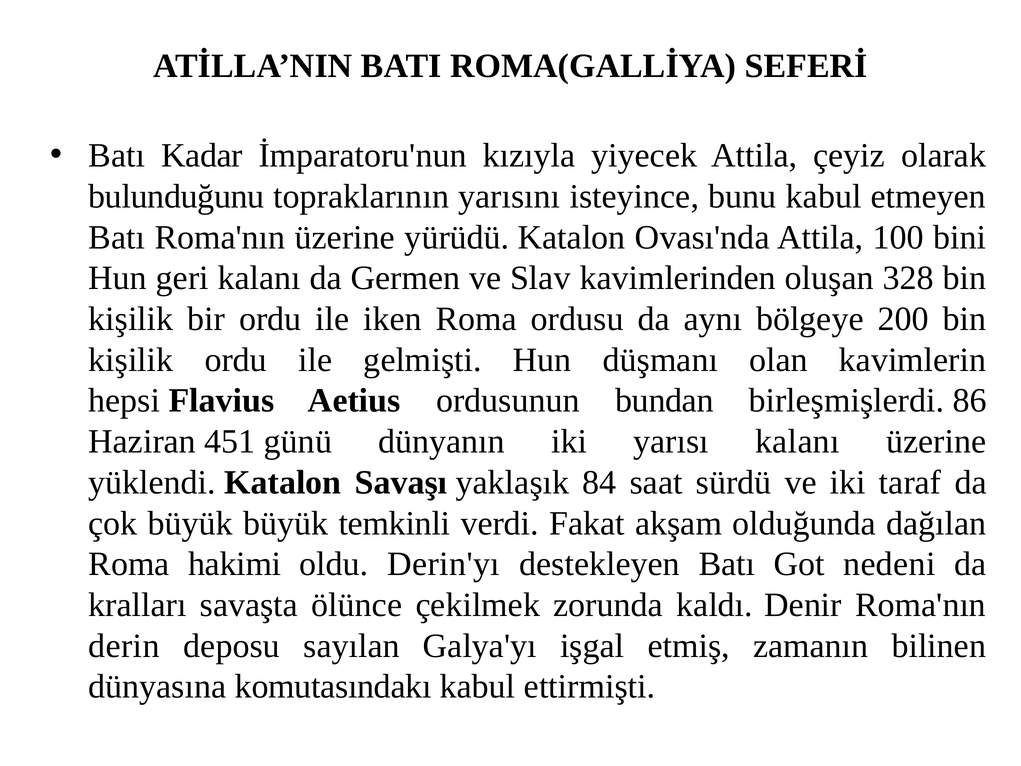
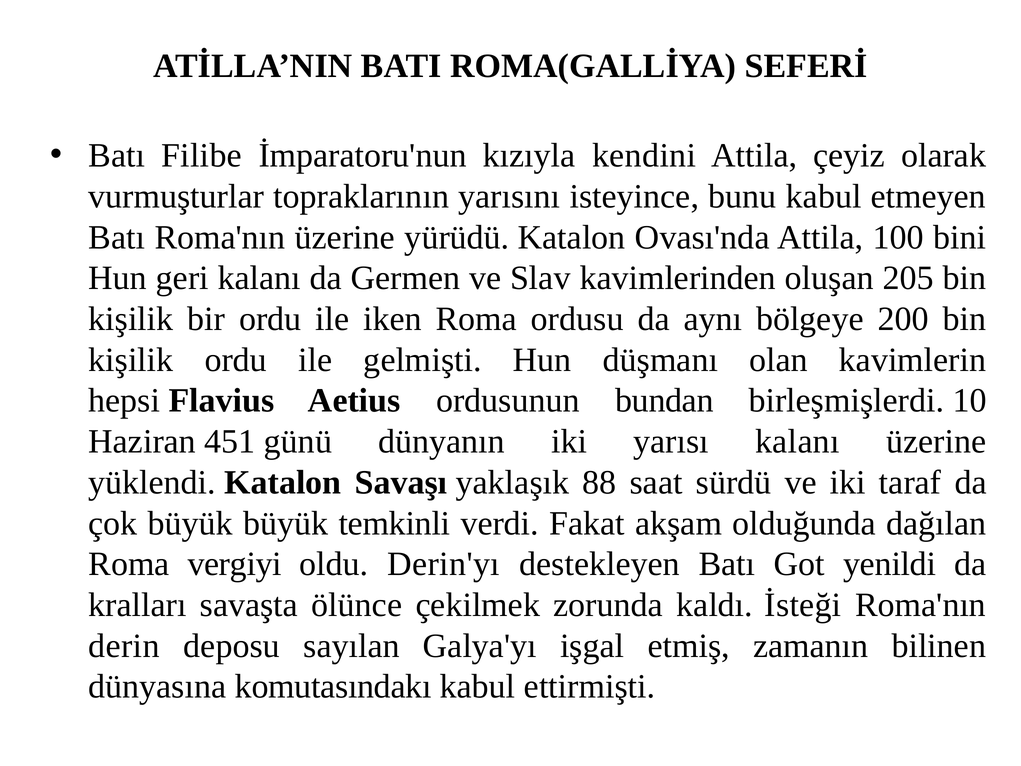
Kadar: Kadar -> Filibe (202, 156)
yiyecek: yiyecek -> kendini (644, 156)
bulunduğunu: bulunduğunu -> vurmuşturlar (176, 196)
328: 328 -> 205 (908, 278)
86: 86 -> 10 (970, 401)
84: 84 -> 88 (599, 482)
hakimi: hakimi -> vergiyi (235, 564)
nedeni: nedeni -> yenildi (890, 564)
Denir: Denir -> İsteği (803, 605)
